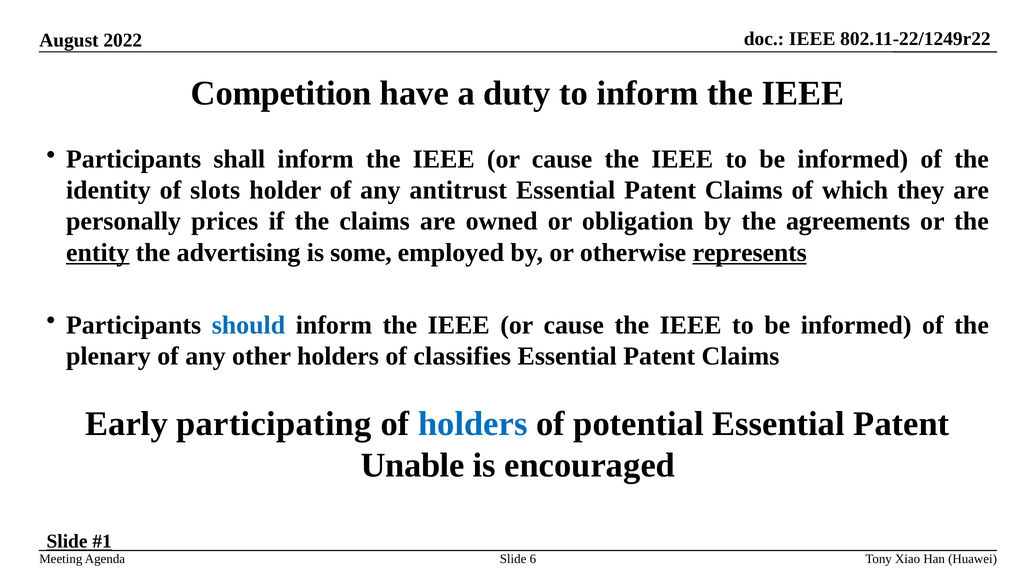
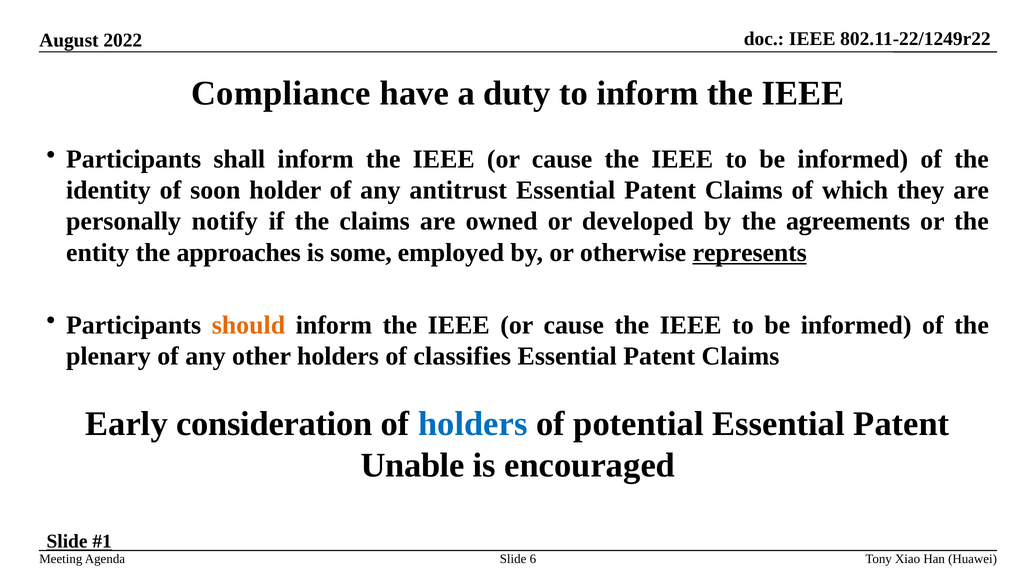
Competition: Competition -> Compliance (281, 93)
slots: slots -> soon (215, 190)
prices: prices -> notify (225, 221)
obligation: obligation -> developed (638, 221)
entity underline: present -> none (98, 252)
advertising: advertising -> approaches (239, 252)
should colour: blue -> orange (248, 325)
participating: participating -> consideration (274, 424)
